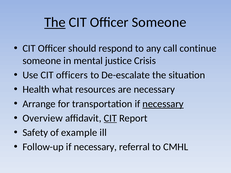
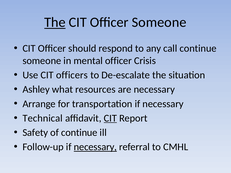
mental justice: justice -> officer (118, 61)
Health: Health -> Ashley (36, 90)
necessary underline: present -> none (163, 104)
Overview: Overview -> Technical (43, 118)
of example: example -> continue (79, 133)
necessary underline: none -> present (95, 147)
